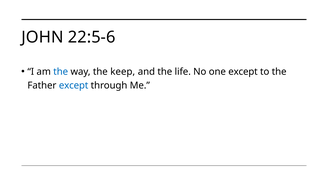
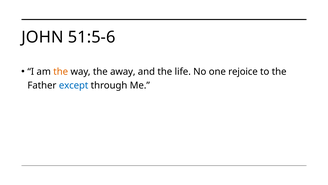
22:5-6: 22:5-6 -> 51:5-6 (92, 37)
the colour: blue -> orange (61, 72)
keep: keep -> away (123, 72)
one except: except -> rejoice (243, 72)
